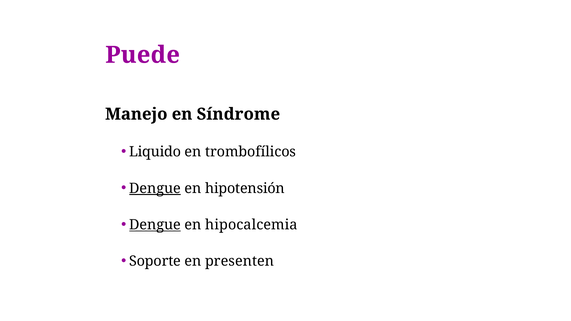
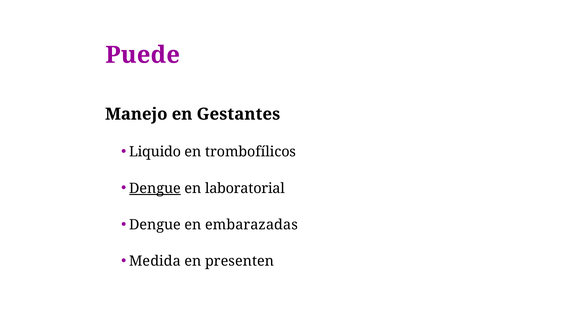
Síndrome: Síndrome -> Gestantes (238, 114)
hipotensión: hipotensión -> laboratorial (245, 188)
Dengue underline: present -> none (155, 225)
hipocalcemia: hipocalcemia -> embarazadas (251, 225)
Soporte: Soporte -> Medida (155, 261)
